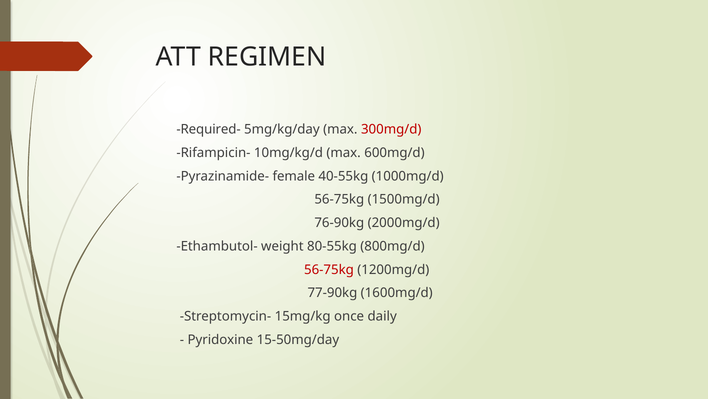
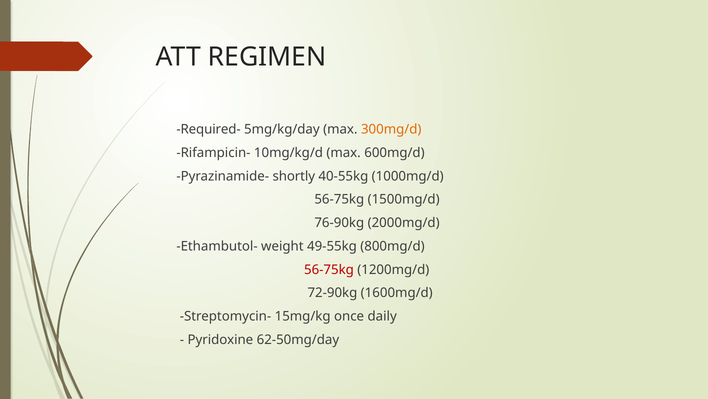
300mg/d colour: red -> orange (391, 129)
female: female -> shortly (294, 176)
80-55kg: 80-55kg -> 49-55kg (332, 246)
77-90kg: 77-90kg -> 72-90kg (332, 292)
15-50mg/day: 15-50mg/day -> 62-50mg/day (298, 339)
